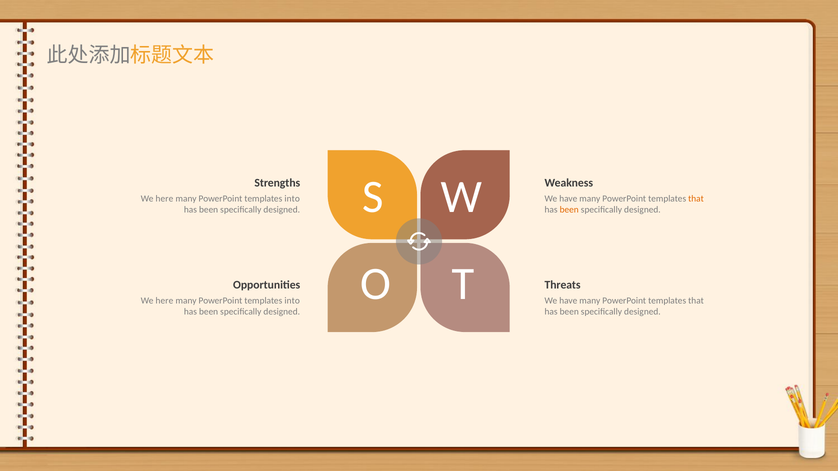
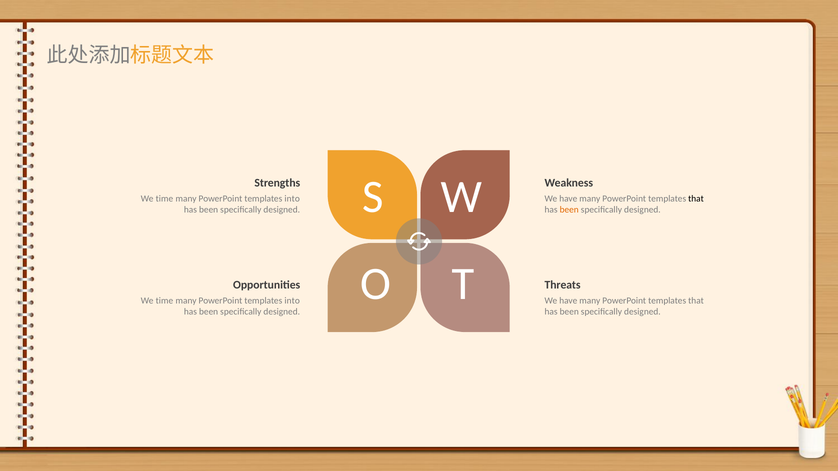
here: here -> time (164, 199)
that colour: orange -> black (696, 199)
here: here -> time (164, 301)
